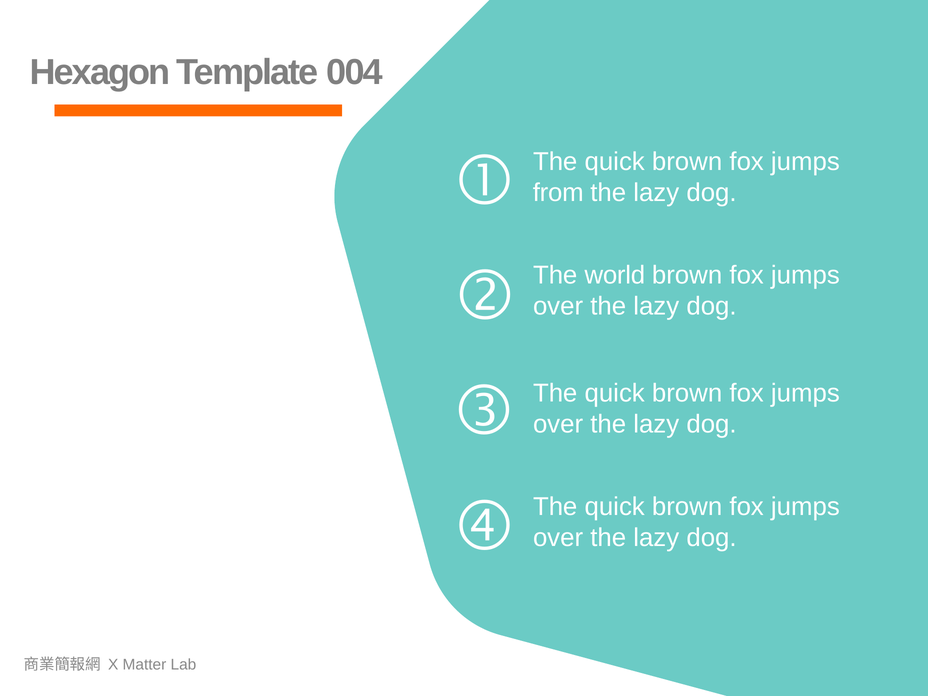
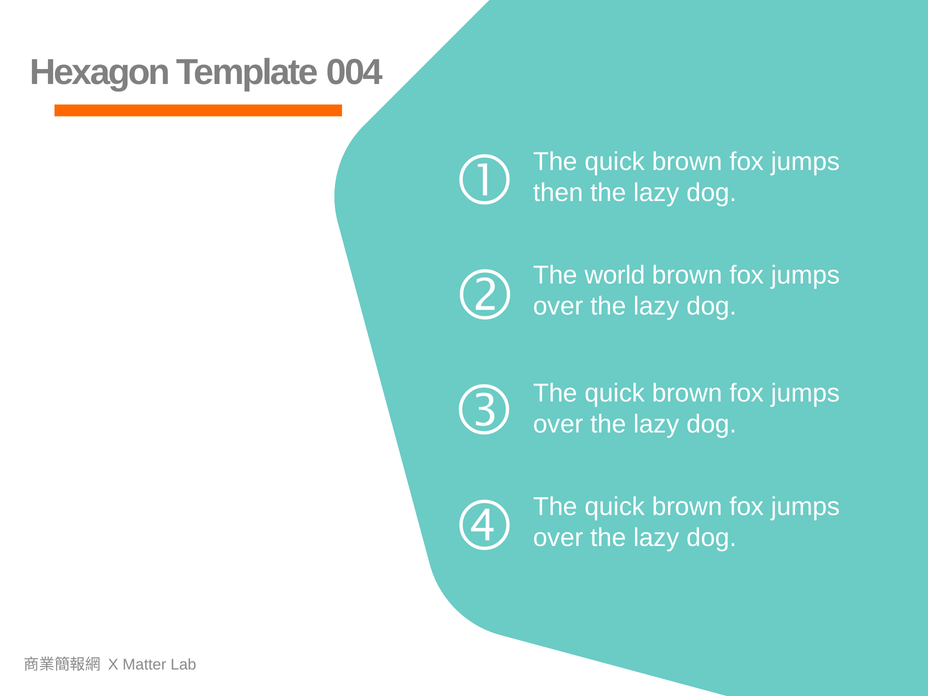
from: from -> then (558, 193)
